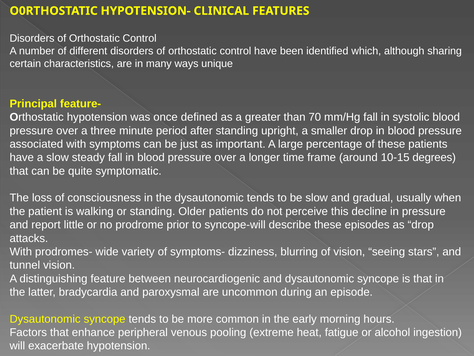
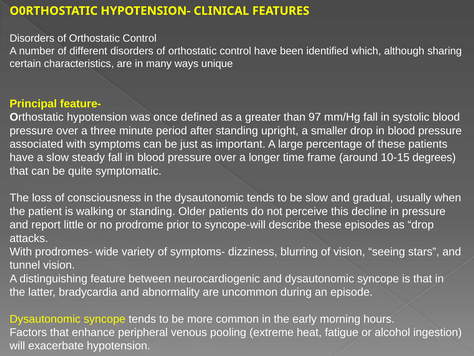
70: 70 -> 97 (315, 117)
paroxysmal: paroxysmal -> abnormality (171, 292)
